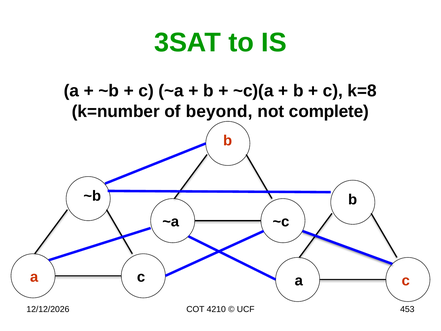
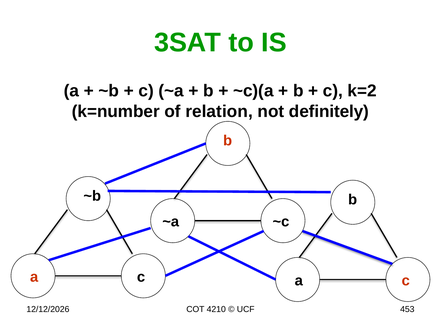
k=8: k=8 -> k=2 (362, 91)
beyond: beyond -> relation (219, 111)
complete: complete -> definitely (329, 111)
